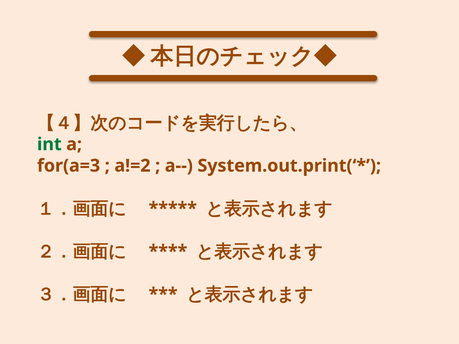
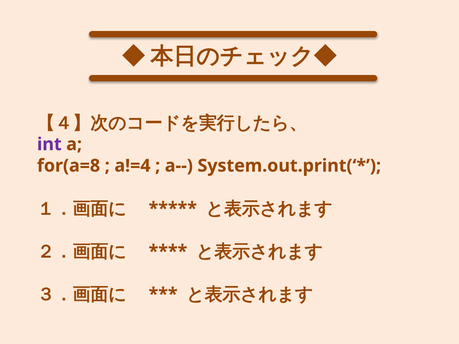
int colour: green -> purple (49, 144)
for(a=3: for(a=3 -> for(a=8 (69, 166)
a!=2: a!=2 -> a!=4 (132, 166)
